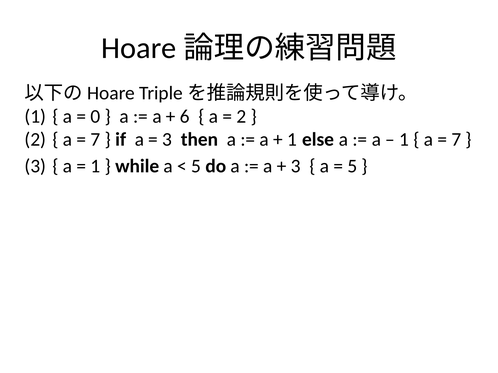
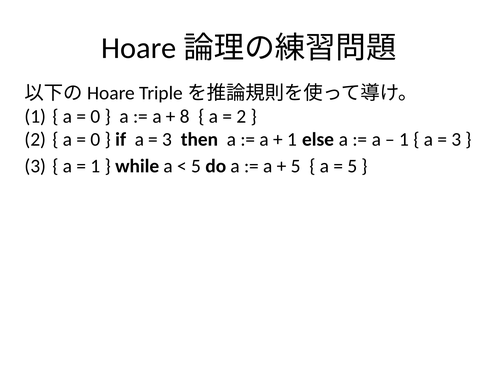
6: 6 -> 8 (185, 117)
7: 7 -> 0 (95, 140)
7: 7 -> 3 (456, 140)
3: 3 -> 5 (296, 166)
